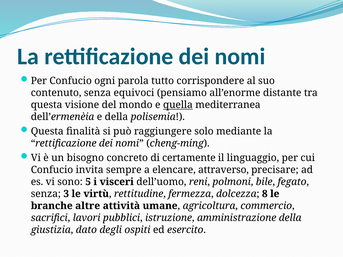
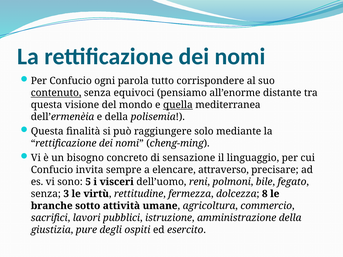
contenuto underline: none -> present (56, 93)
certamente: certamente -> sensazione (189, 158)
altre: altre -> sotto (88, 206)
dato: dato -> pure (86, 230)
